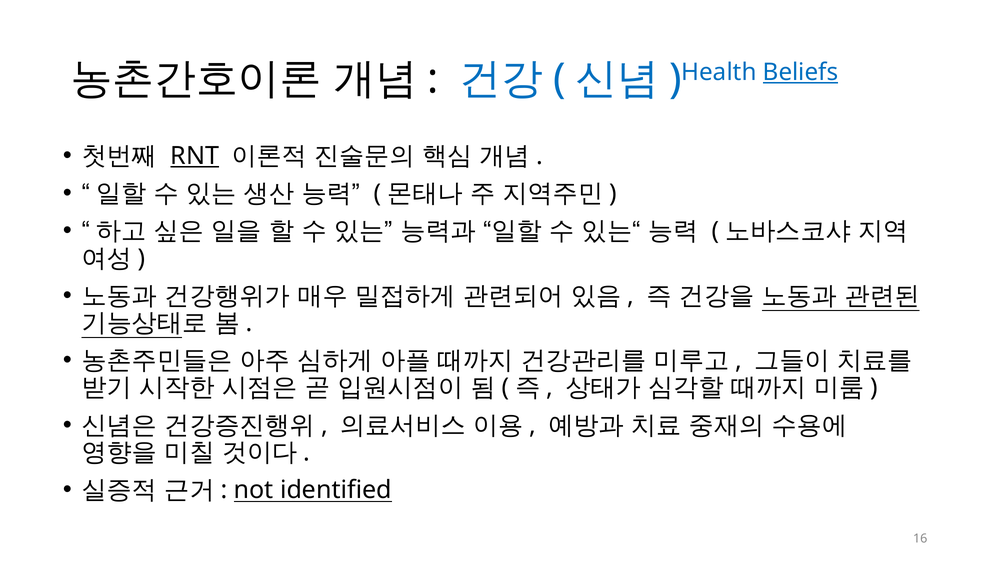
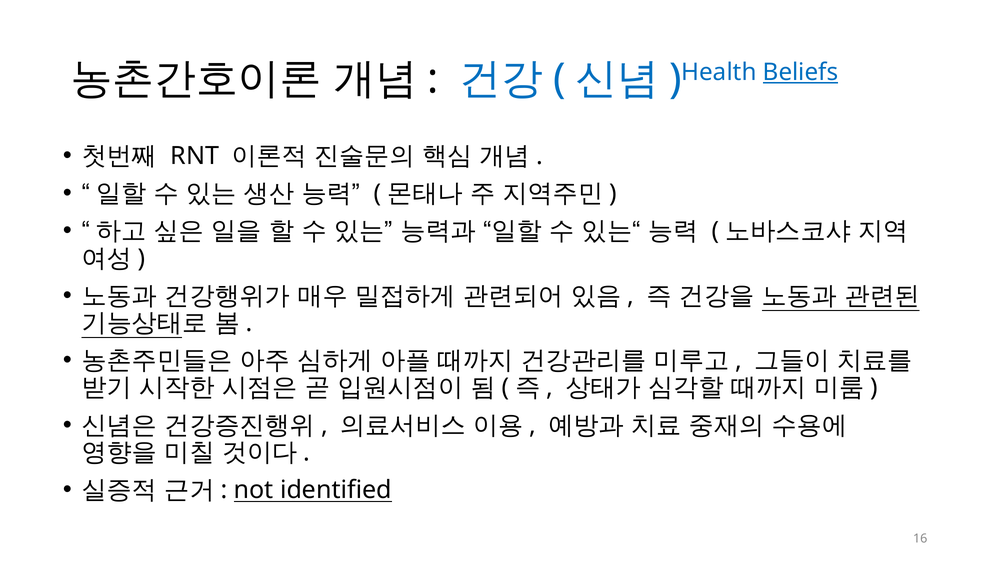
RNT underline: present -> none (195, 156)
